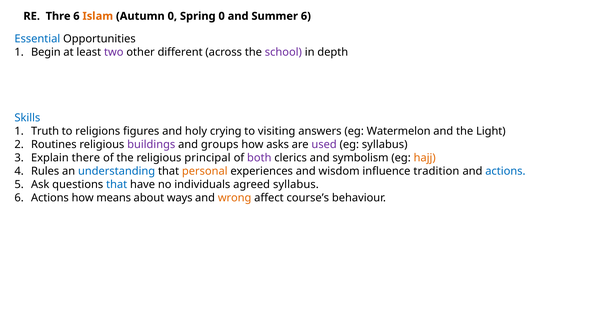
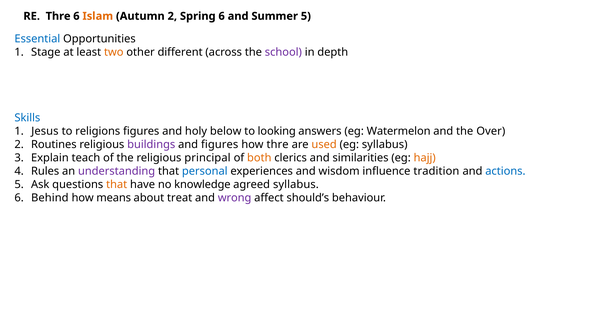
Autumn 0: 0 -> 2 (172, 16)
Spring 0: 0 -> 6 (222, 16)
Summer 6: 6 -> 5 (306, 16)
Begin: Begin -> Stage (46, 52)
two colour: purple -> orange (114, 52)
Truth: Truth -> Jesus (45, 131)
crying: crying -> below (226, 131)
visiting: visiting -> looking (277, 131)
Light: Light -> Over (491, 131)
and groups: groups -> figures (220, 144)
how asks: asks -> thre (278, 144)
used colour: purple -> orange (324, 144)
there: there -> teach (86, 158)
both colour: purple -> orange (259, 158)
symbolism: symbolism -> similarities (361, 158)
understanding colour: blue -> purple (117, 171)
personal colour: orange -> blue (205, 171)
that colour: blue -> orange (117, 184)
individuals: individuals -> knowledge (202, 184)
6 Actions: Actions -> Behind (50, 198)
ways: ways -> treat (180, 198)
wrong colour: orange -> purple (235, 198)
course’s: course’s -> should’s (308, 198)
